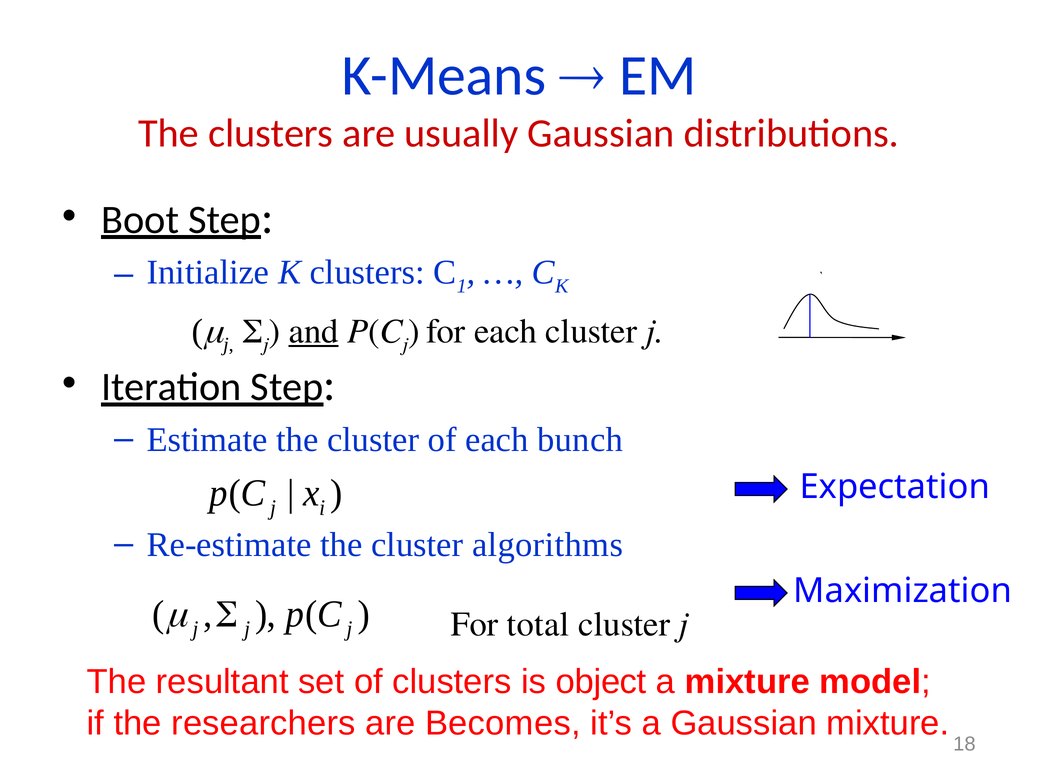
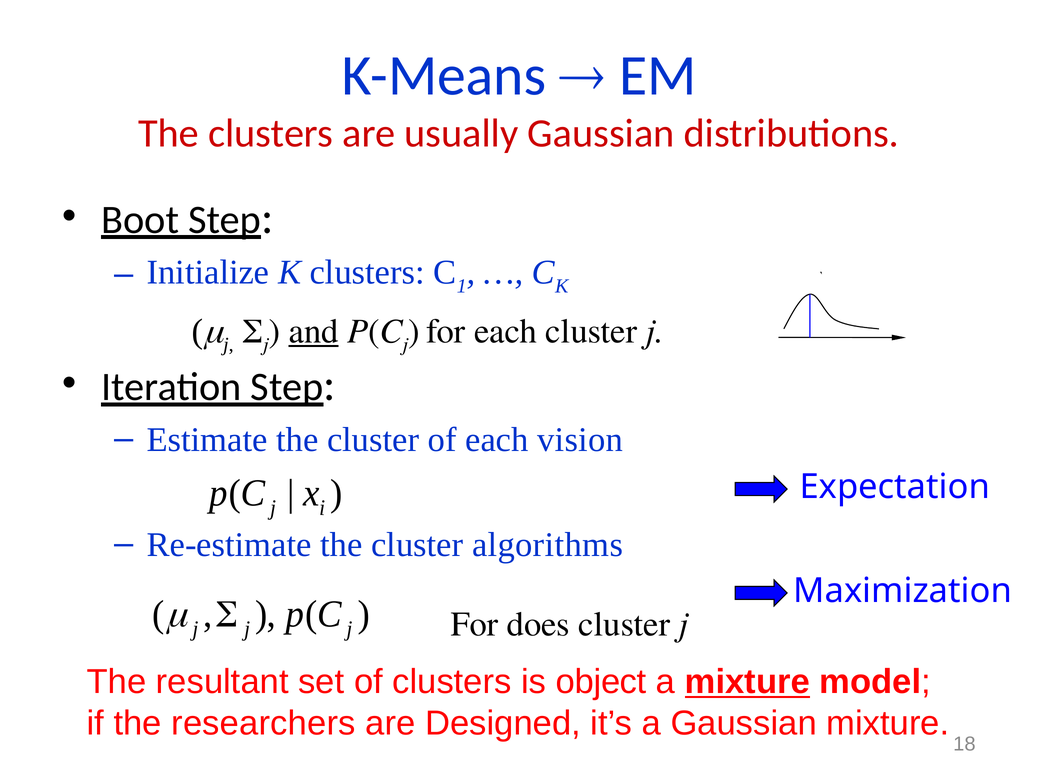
bunch: bunch -> vision (580, 439)
total: total -> does (538, 624)
mixture underline: none -> present (747, 682)
Becomes: Becomes -> Designed (503, 723)
